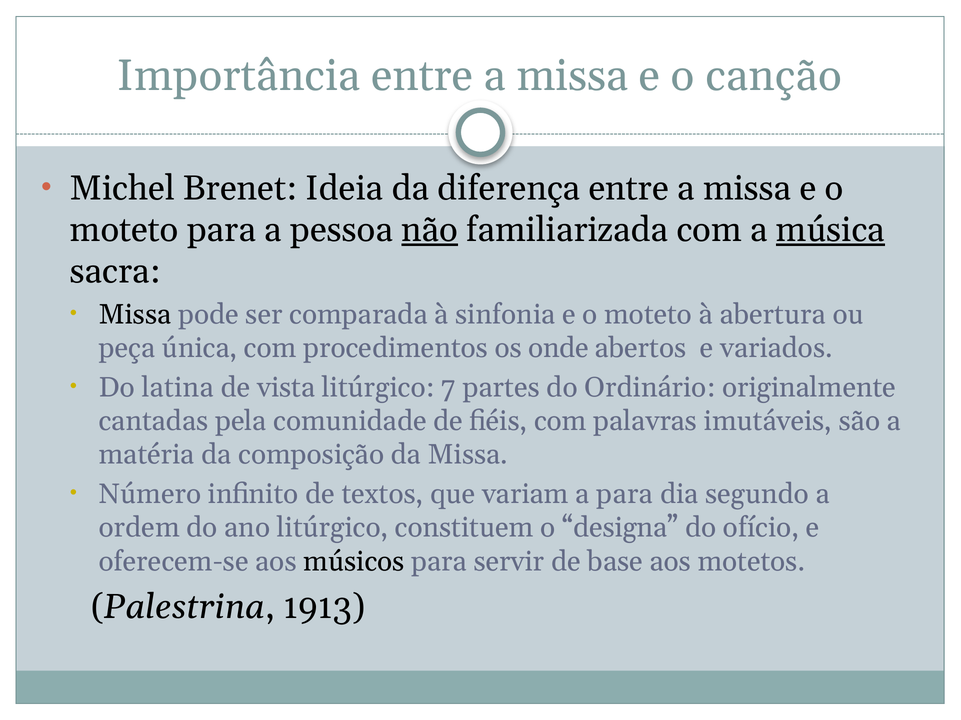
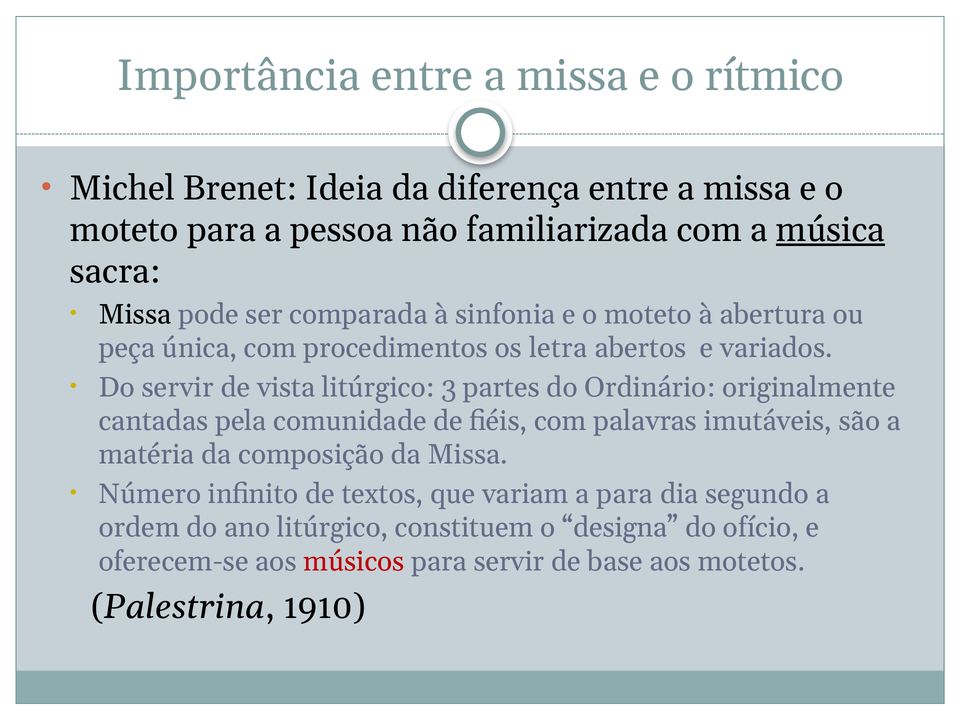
canção: canção -> rítmico (774, 76)
não underline: present -> none (430, 230)
onde: onde -> letra (558, 348)
Do latina: latina -> servir (178, 388)
7: 7 -> 3 (449, 388)
músicos colour: black -> red (354, 562)
1913: 1913 -> 1910 (324, 607)
